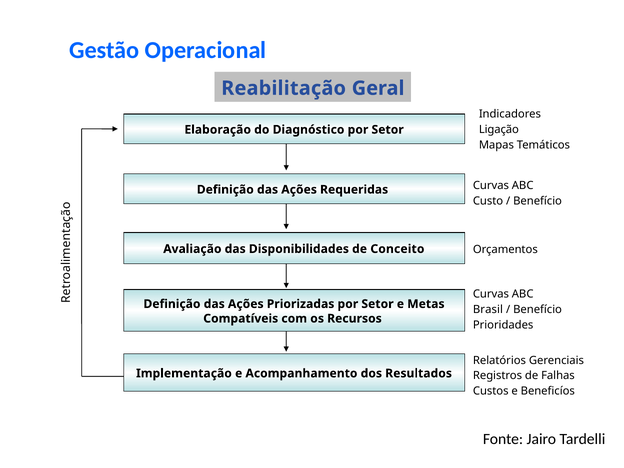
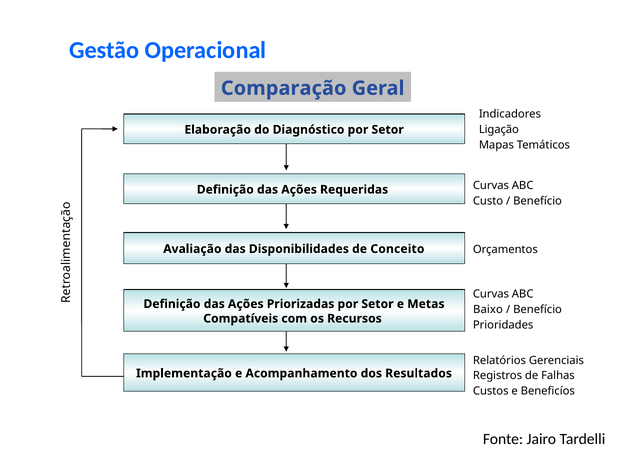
Reabilitação: Reabilitação -> Comparação (284, 88)
Brasil: Brasil -> Baixo (488, 310)
